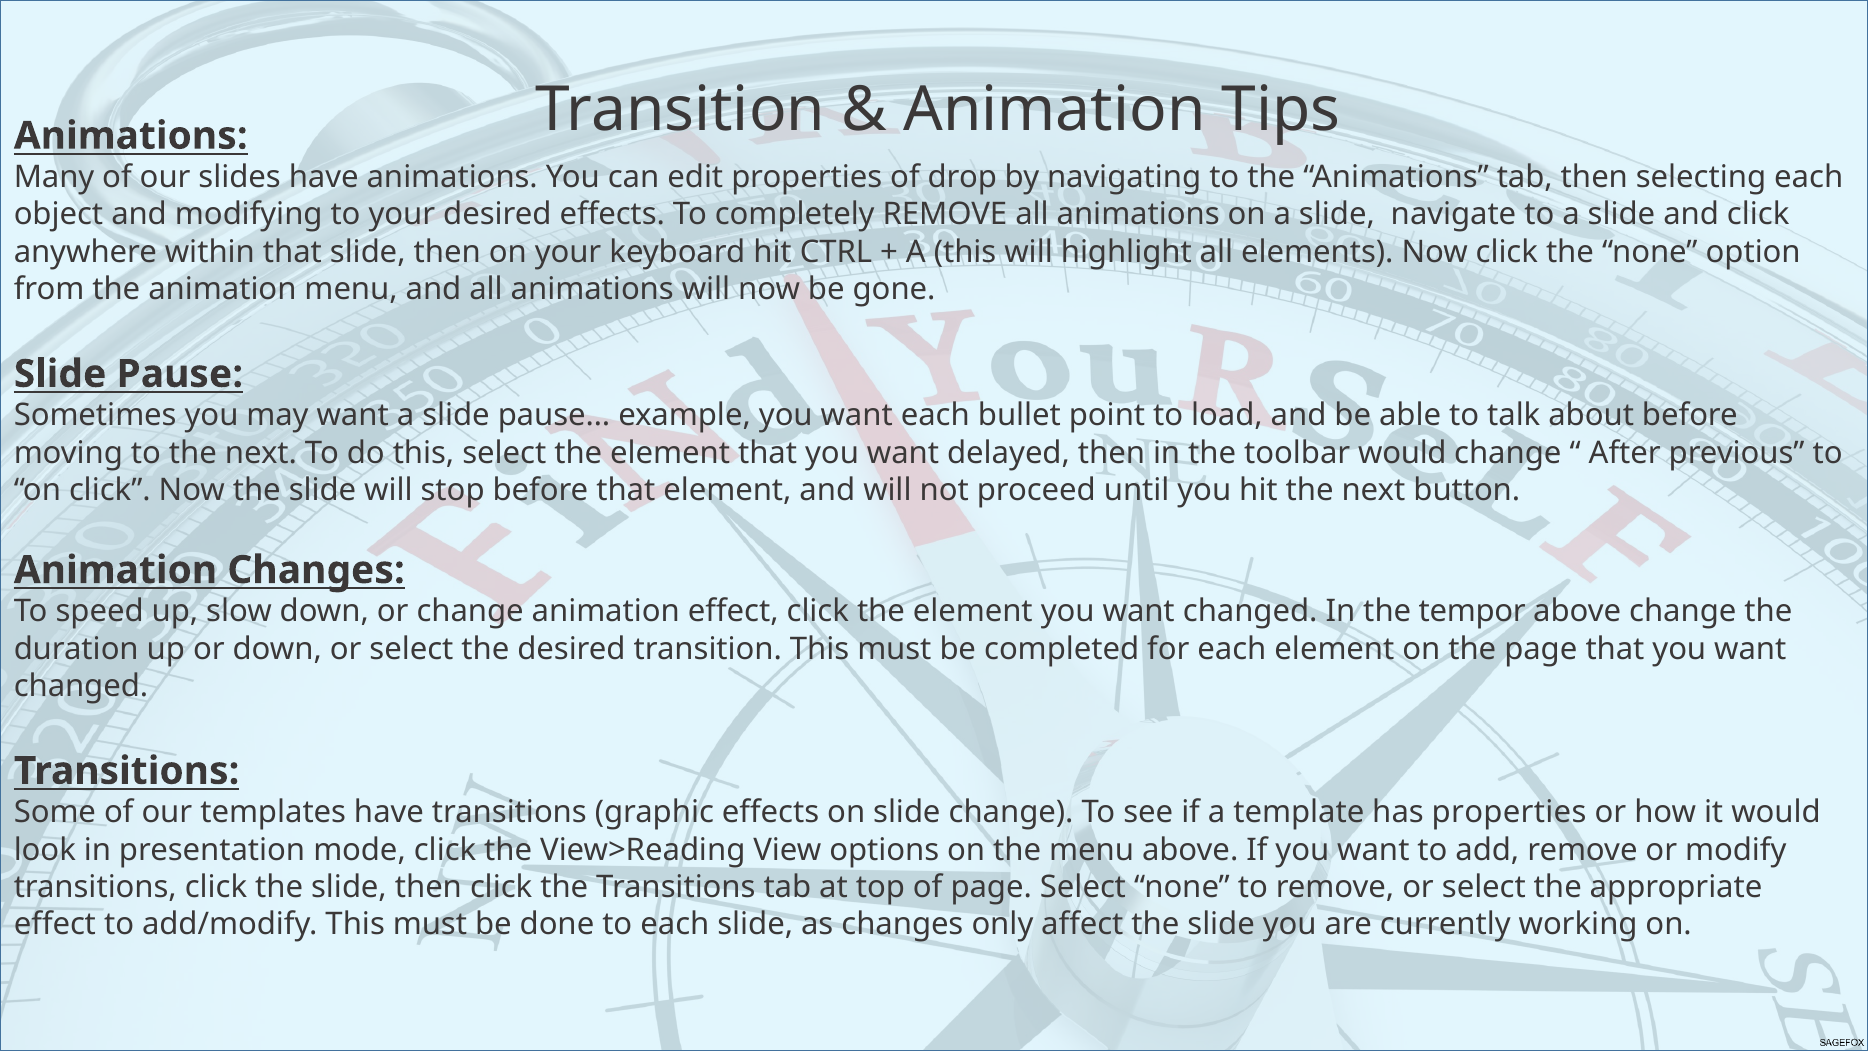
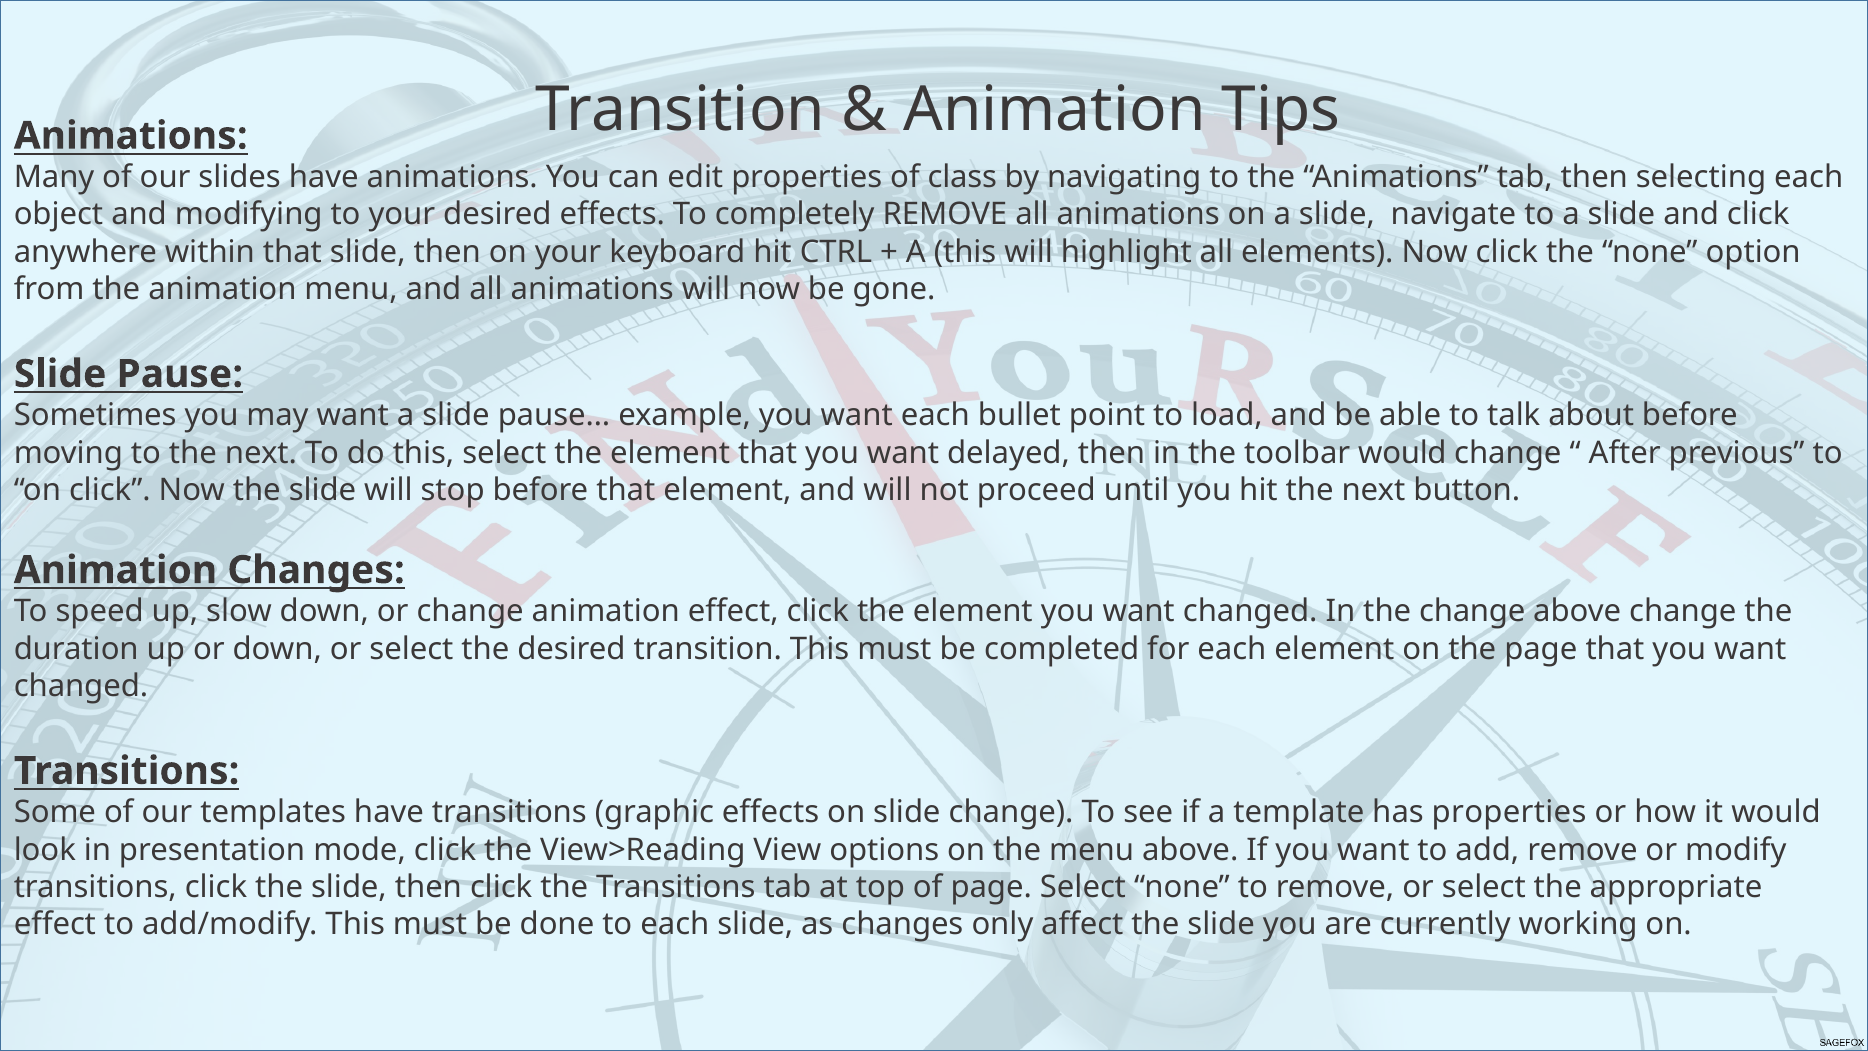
drop: drop -> class (962, 177)
the tempor: tempor -> change (1472, 612)
